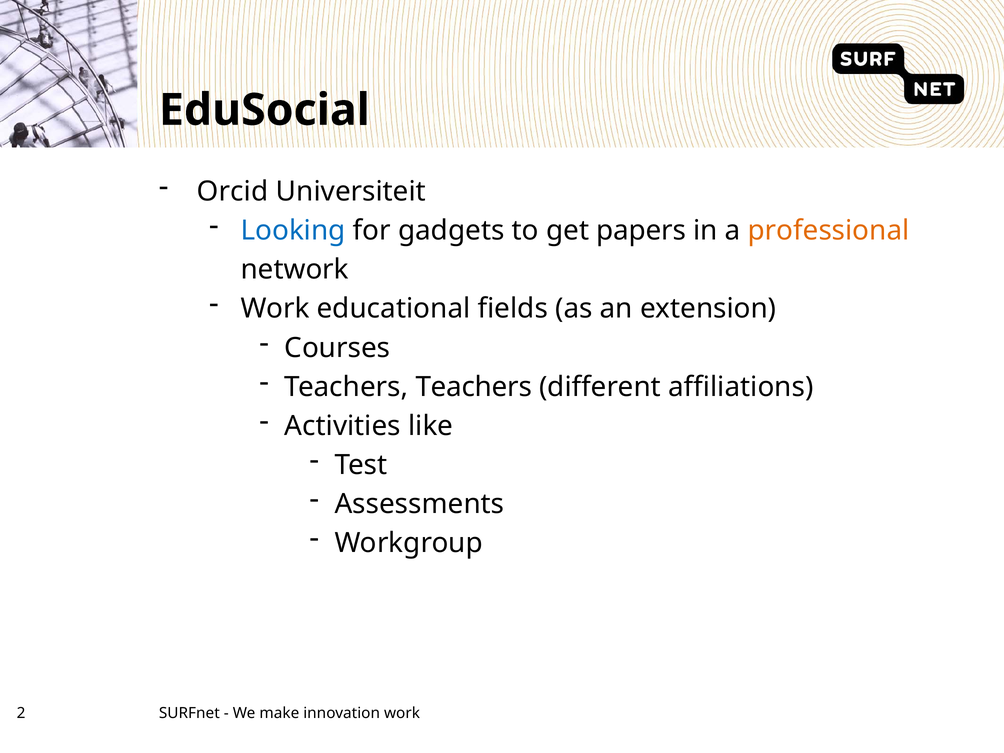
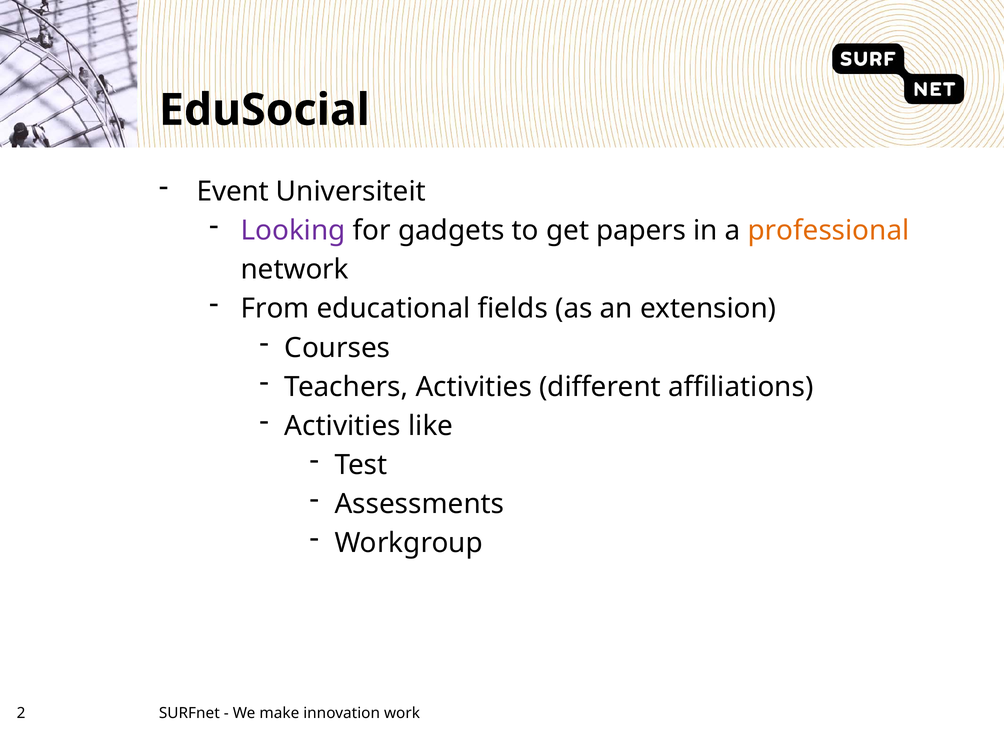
Orcid: Orcid -> Event (233, 192)
Looking colour: blue -> purple (293, 231)
Work: Work -> From (275, 309)
Teachers Teachers: Teachers -> Activities (474, 387)
